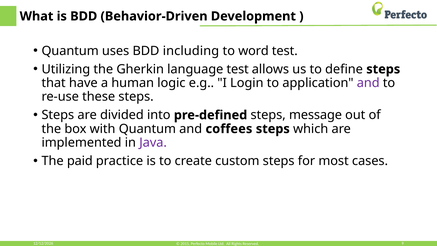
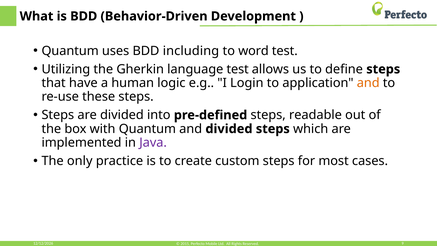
and colour: purple -> orange (368, 83)
message: message -> readable (315, 115)
and coffees: coffees -> divided (229, 129)
paid: paid -> only (80, 161)
